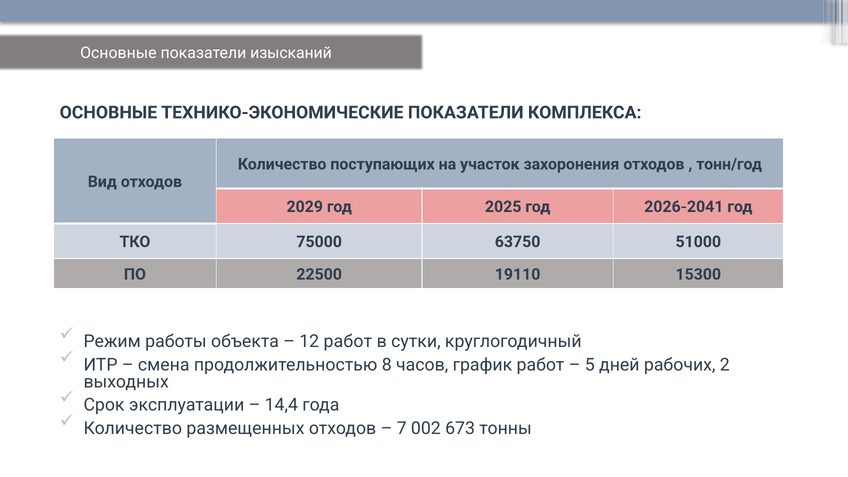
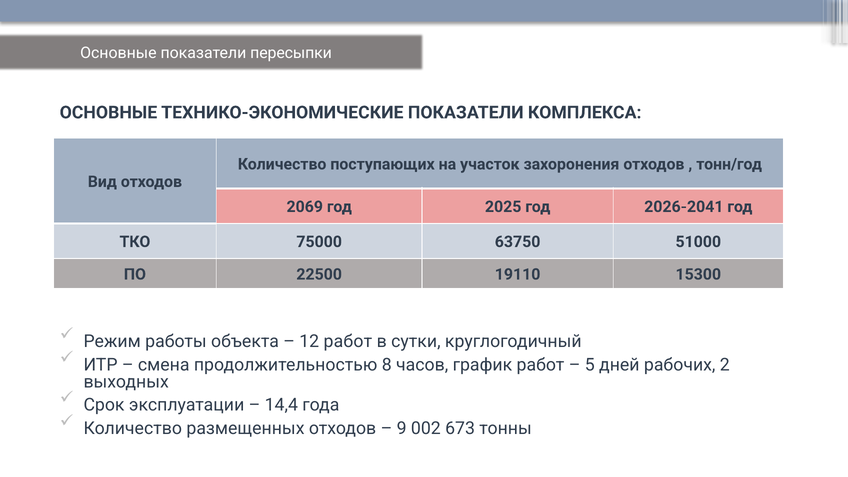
изысканий: изысканий -> пересыпки (291, 53)
2029: 2029 -> 2069 (305, 207)
7: 7 -> 9 (402, 428)
